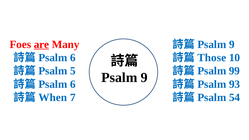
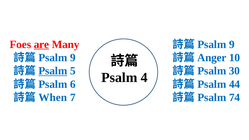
6: 6 -> 9 (73, 58)
Those: Those -> Anger (212, 58)
Psalm underline: none -> present (53, 71)
99: 99 -> 30 (234, 71)
9: 9 -> 4 (144, 78)
93: 93 -> 44 (235, 84)
54: 54 -> 74 (235, 98)
